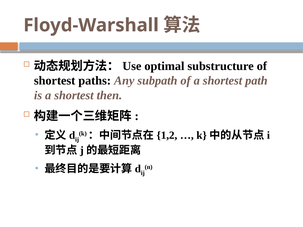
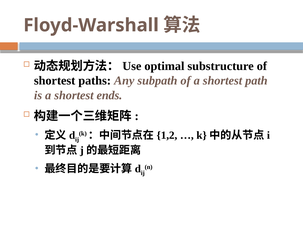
then: then -> ends (109, 95)
